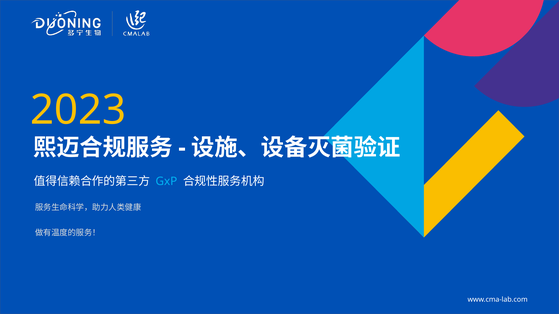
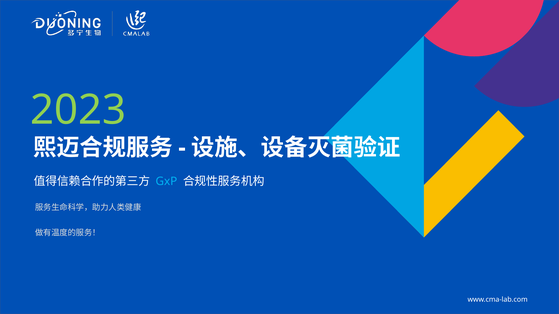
2023 colour: yellow -> light green (78, 110)
